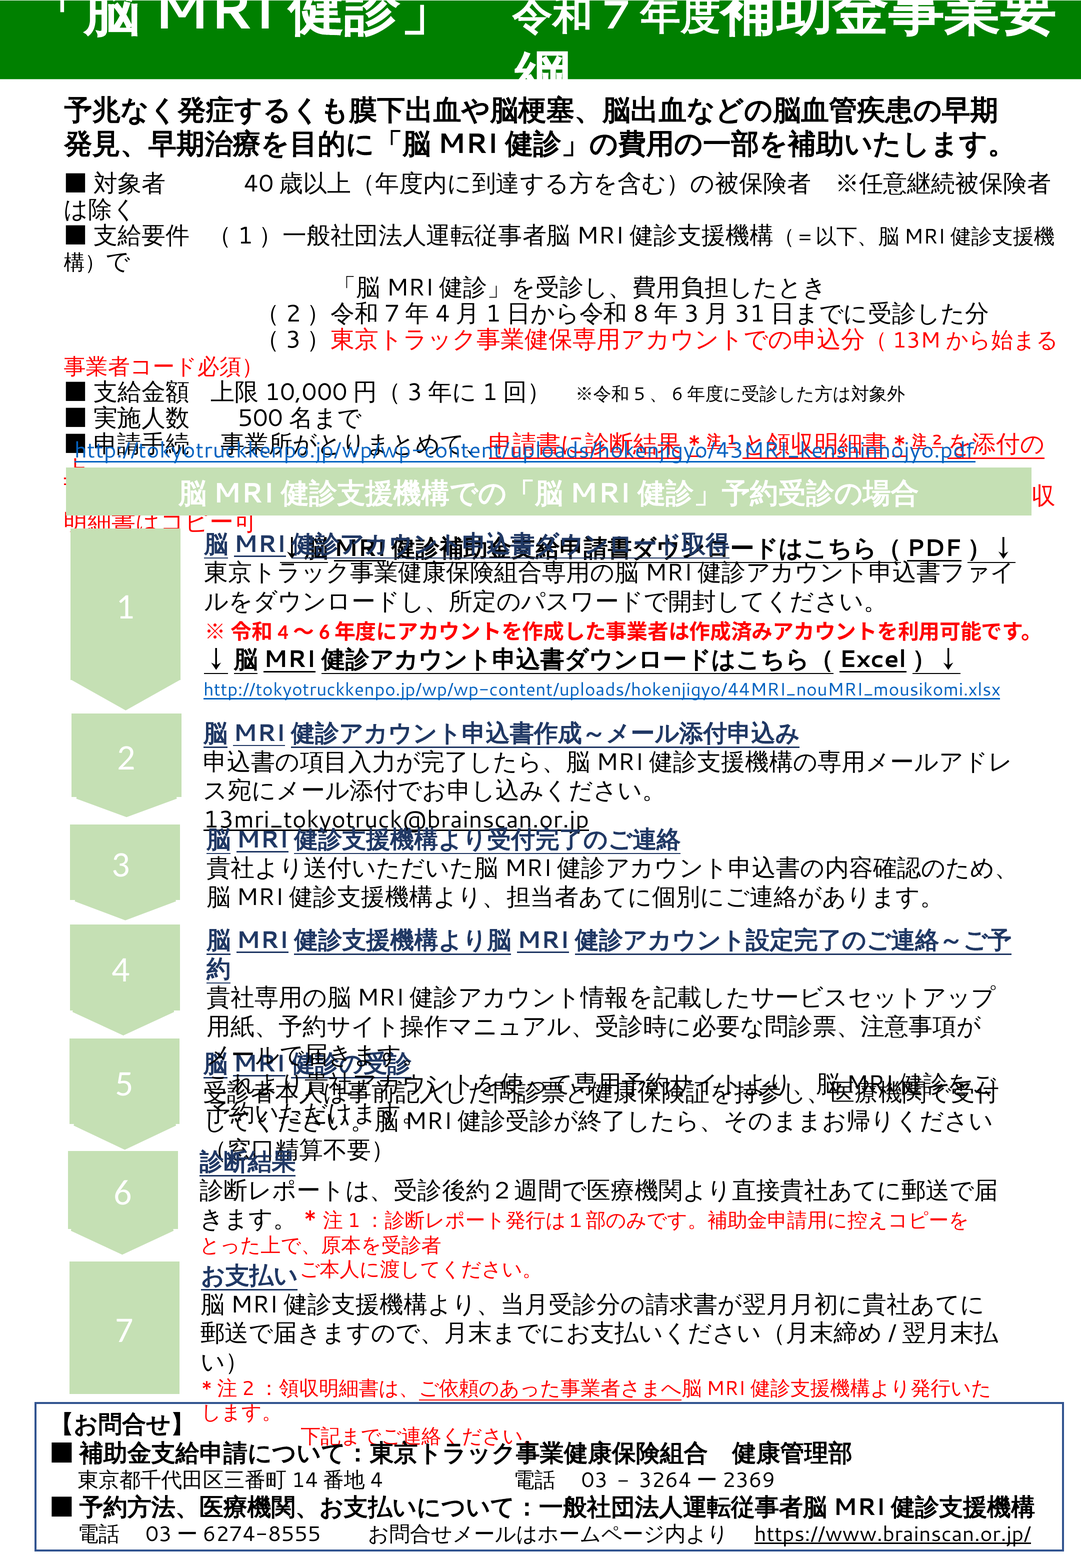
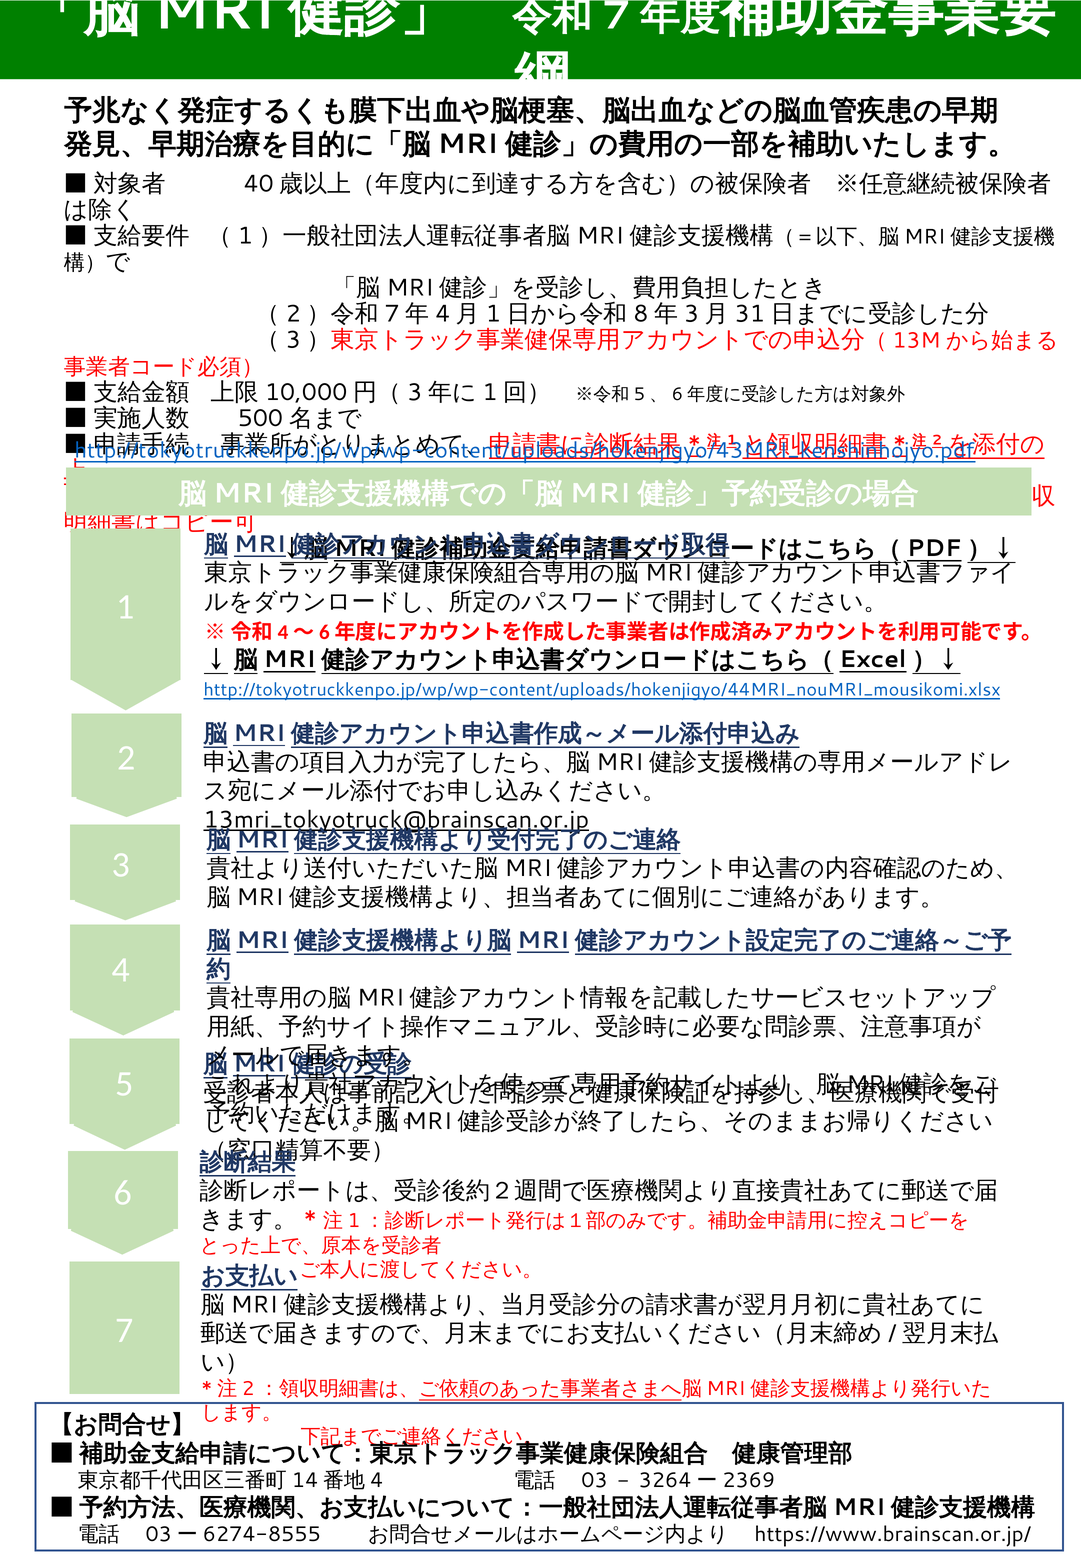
https://www.brainscan.or.jp/ underline: present -> none (893, 1534)
